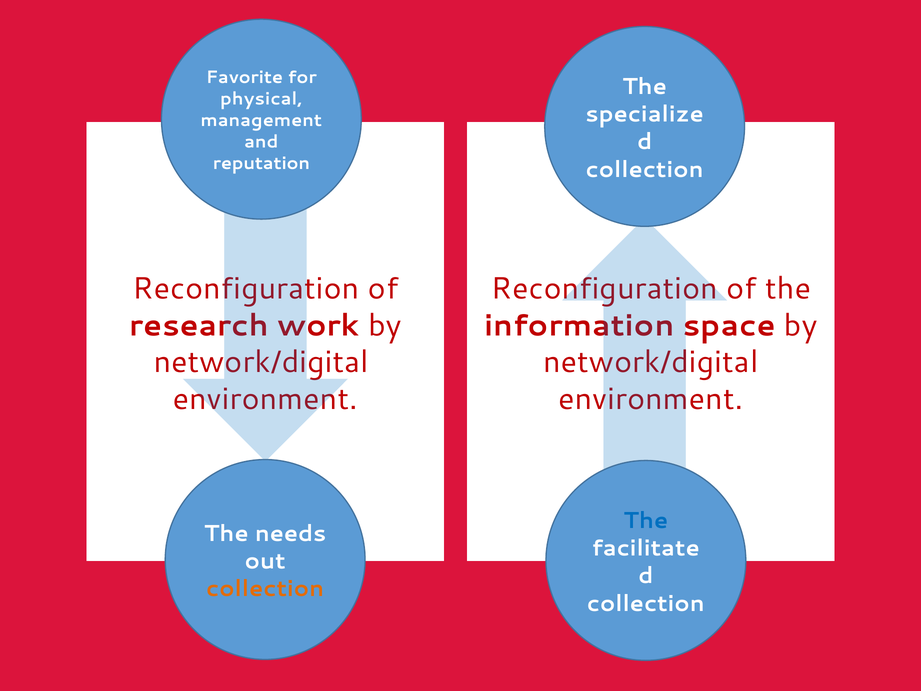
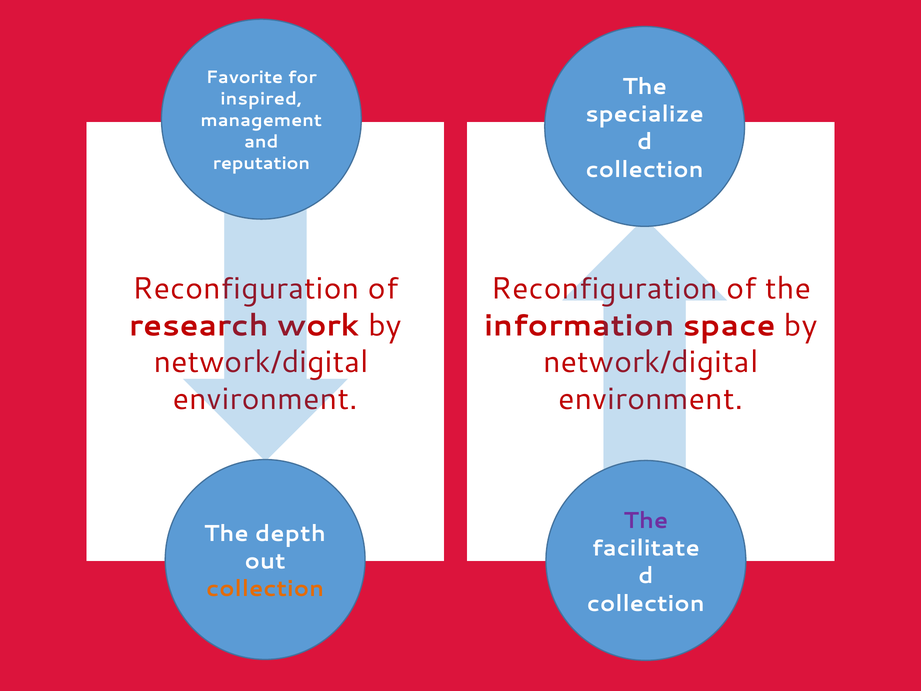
physical: physical -> inspired (261, 99)
The colour: blue -> purple (646, 520)
needs: needs -> depth (290, 533)
